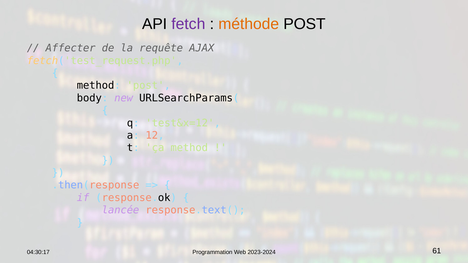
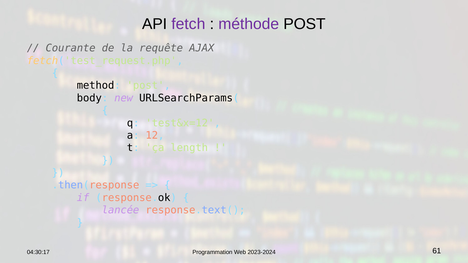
méthode colour: orange -> purple (249, 24)
Affecter: Affecter -> Courante (71, 48)
ça method: method -> length (189, 148)
